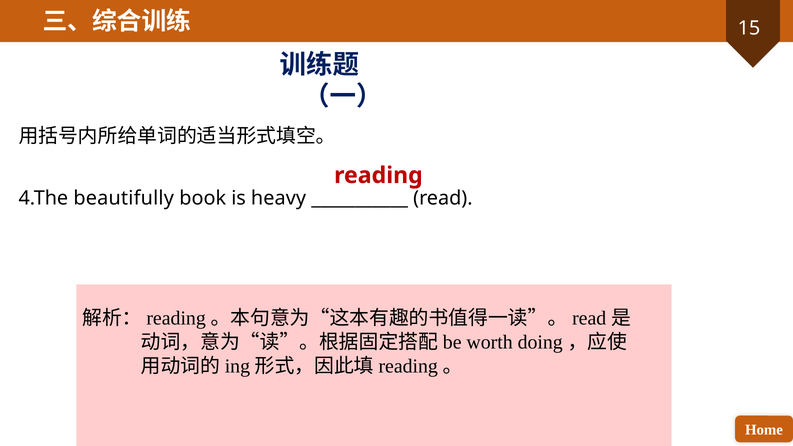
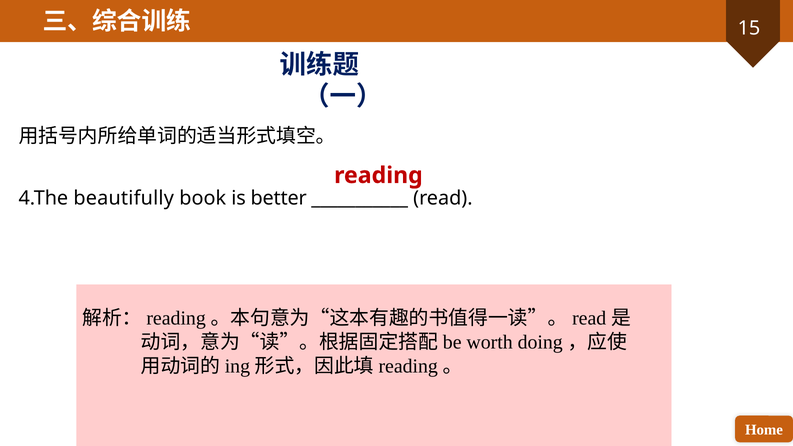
heavy: heavy -> better (279, 198)
